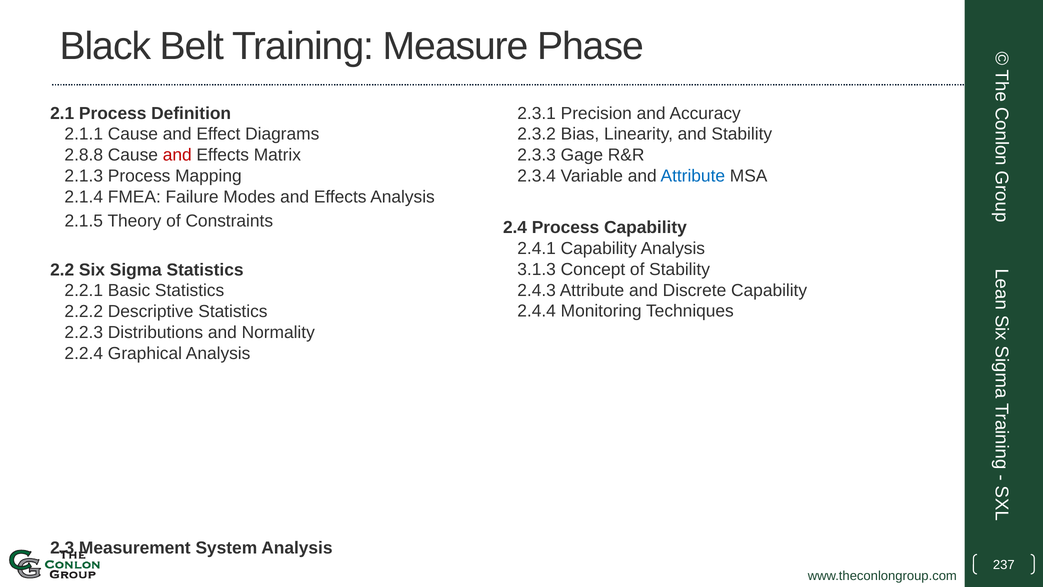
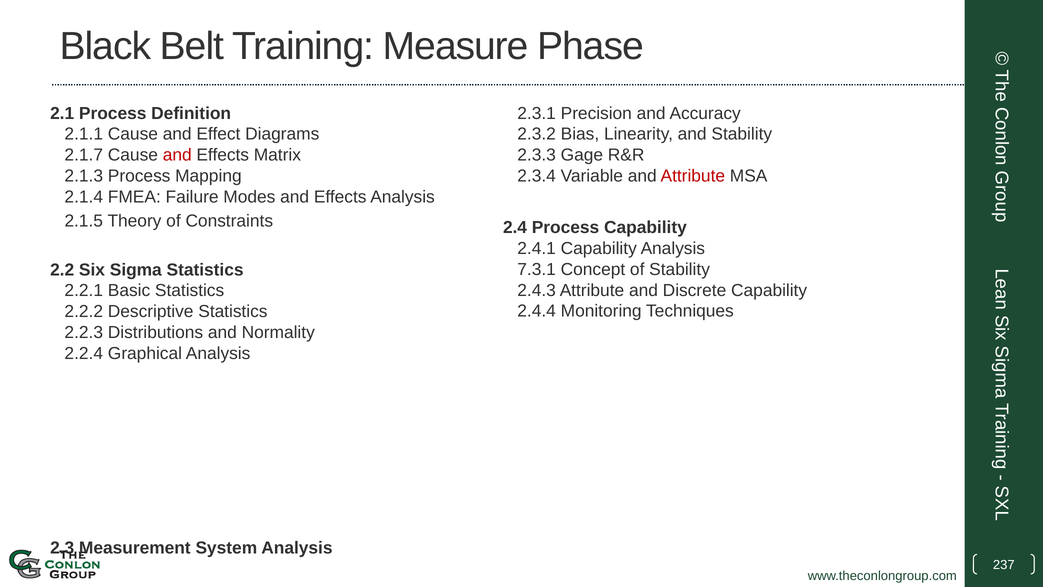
2.8.8: 2.8.8 -> 2.1.7 (84, 155)
Attribute colour: blue -> red (693, 176)
3.1.3: 3.1.3 -> 7.3.1 (537, 269)
